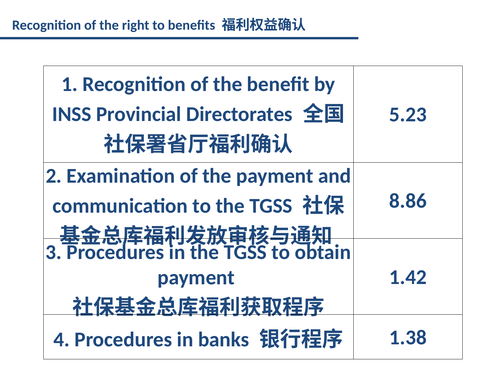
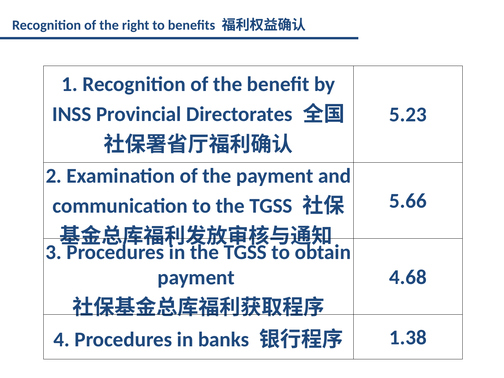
8.86: 8.86 -> 5.66 (408, 201)
1.42: 1.42 -> 4.68 (408, 277)
